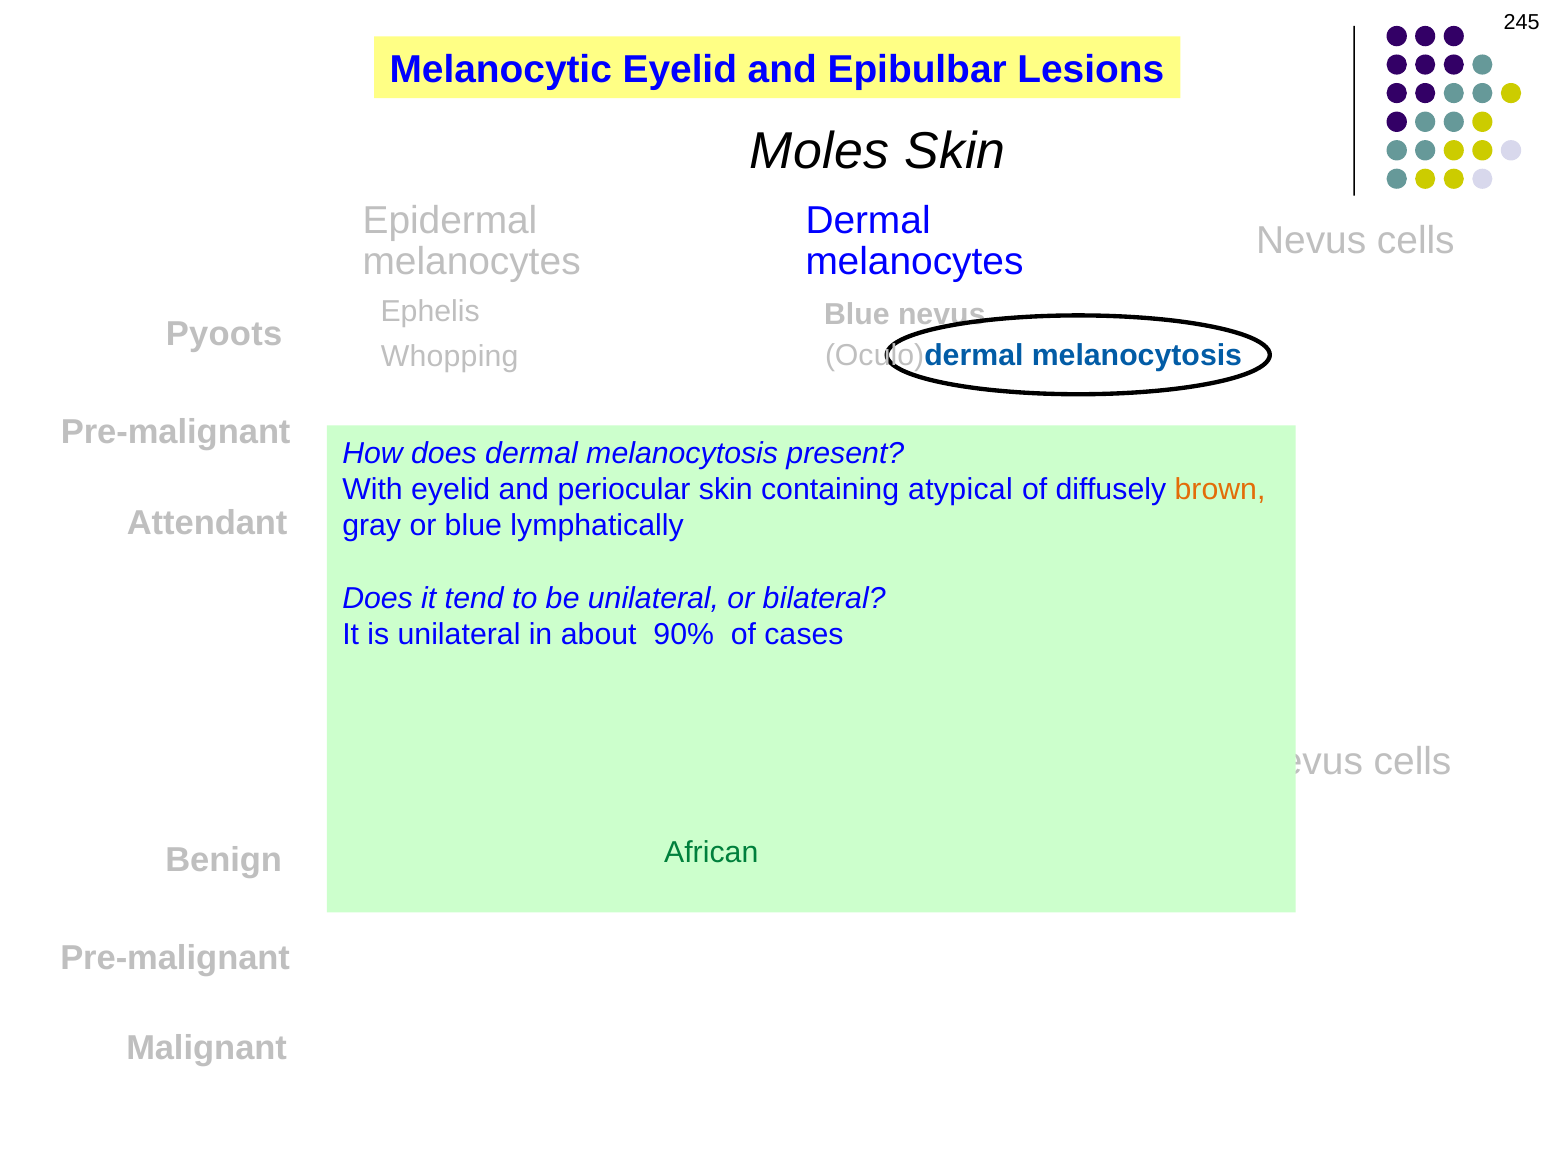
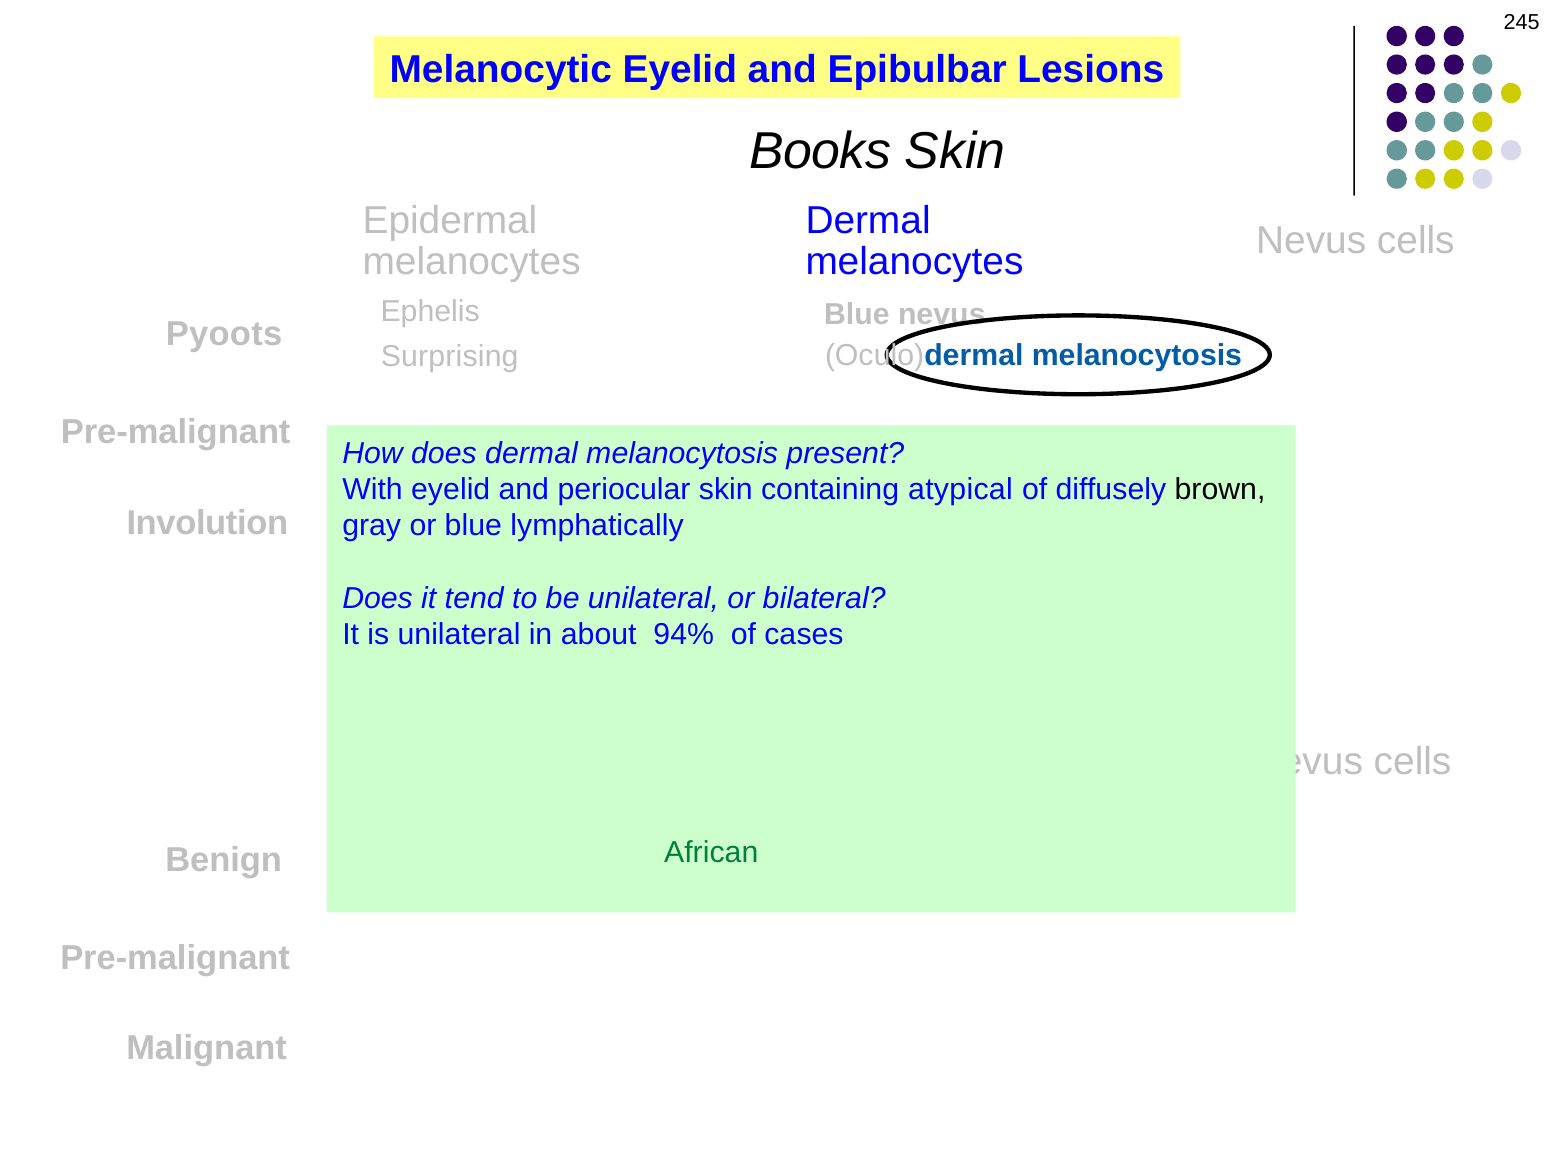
Moles: Moles -> Books (820, 152)
Whopping: Whopping -> Surprising (450, 357)
brown colour: orange -> black (1220, 490)
Attendant: Attendant -> Involution (207, 523)
90%: 90% -> 94% (684, 635)
